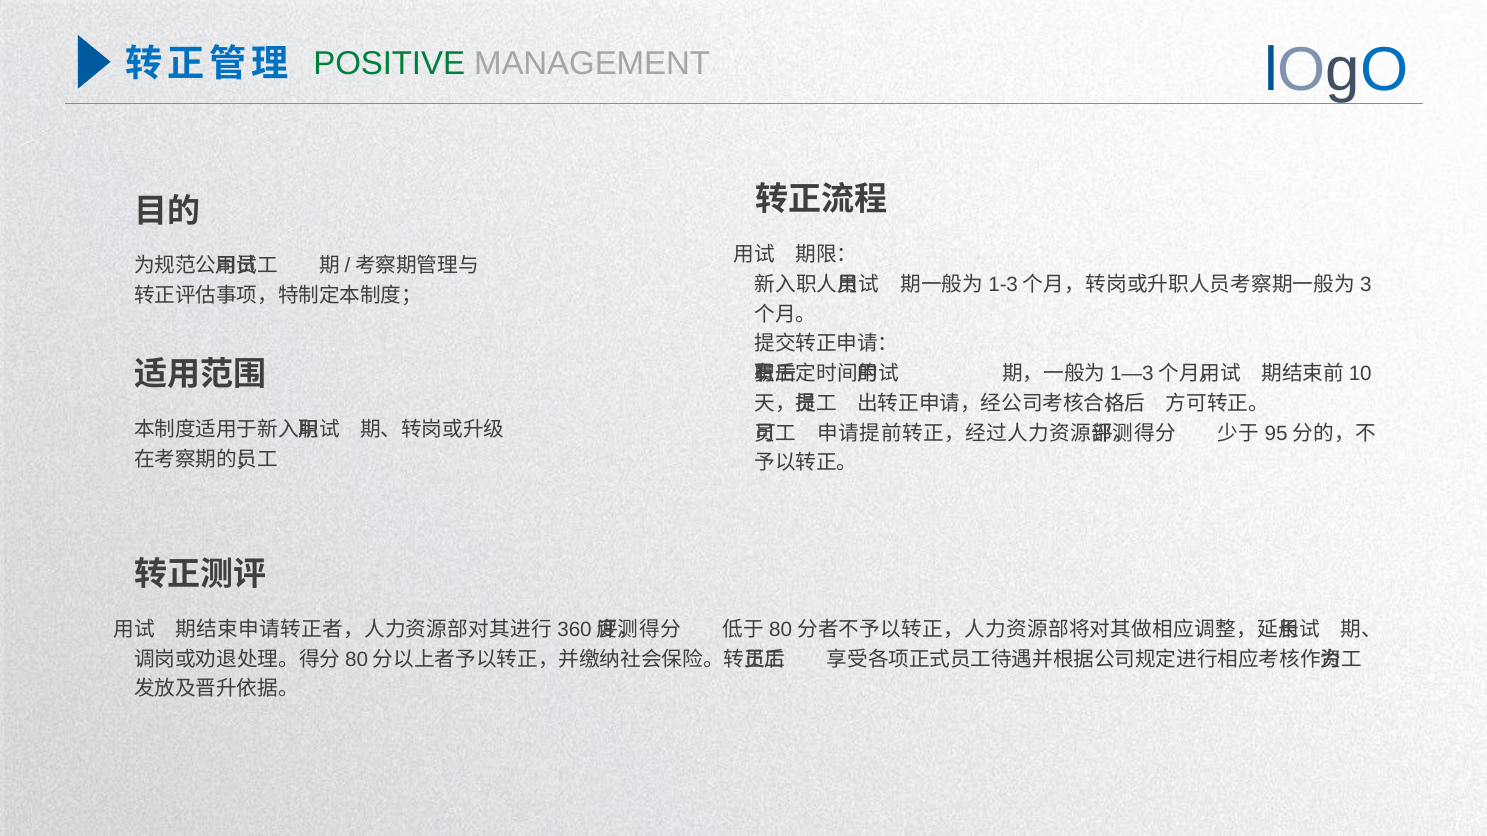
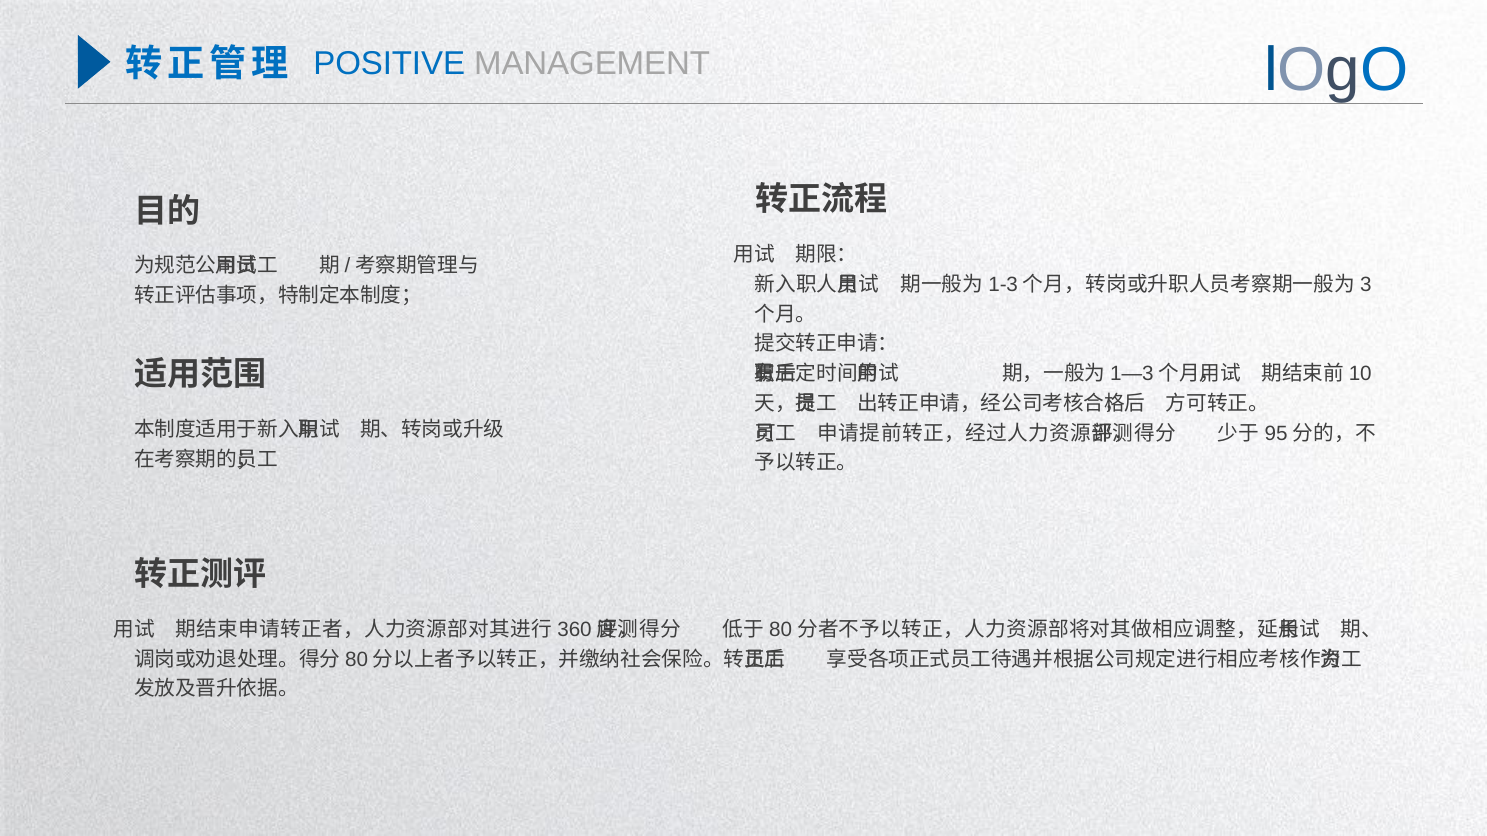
POSITIVE colour: green -> blue (389, 64)
